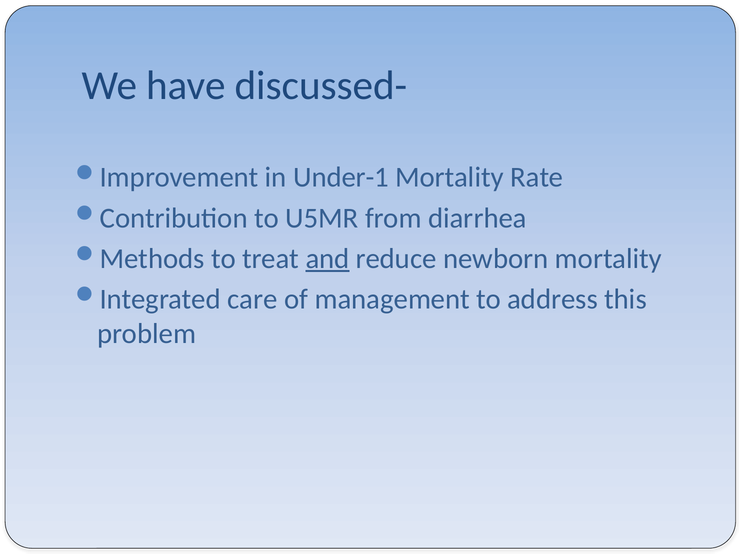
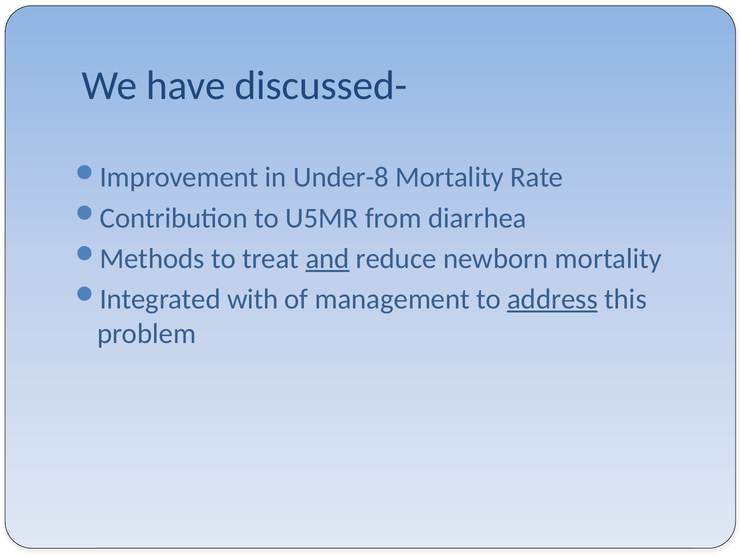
Under-1: Under-1 -> Under-8 (341, 177)
care: care -> with (253, 299)
address underline: none -> present (553, 299)
